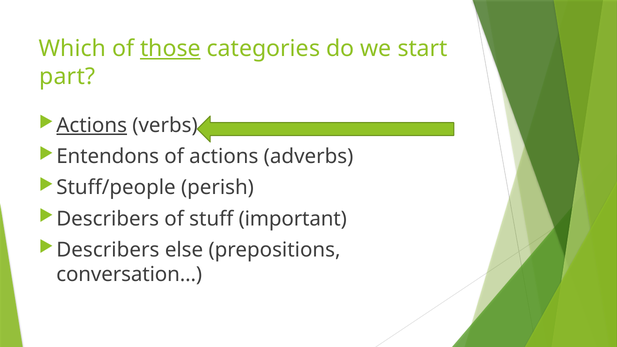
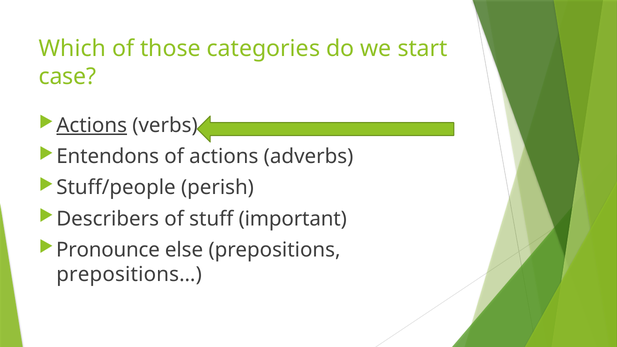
those underline: present -> none (170, 49)
part: part -> case (67, 76)
Describers: Describers -> Pronounce (108, 250)
conversation…: conversation… -> prepositions… (129, 275)
